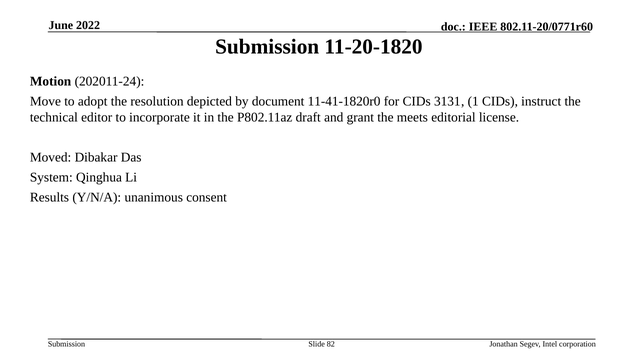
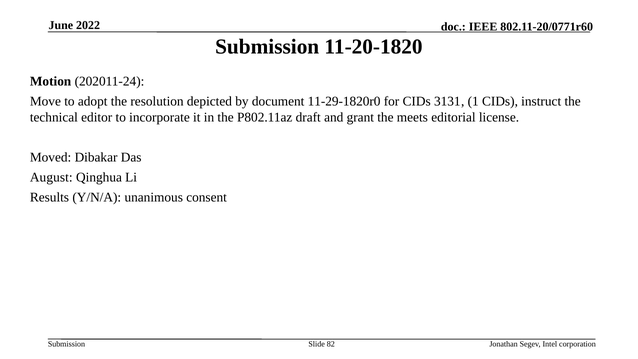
11-41-1820r0: 11-41-1820r0 -> 11-29-1820r0 (344, 101)
System: System -> August (51, 177)
